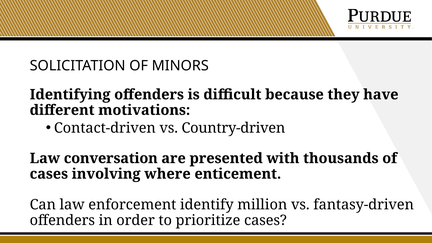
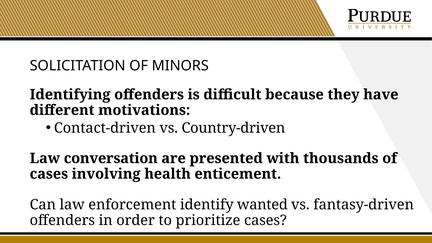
where: where -> health (168, 174)
million: million -> wanted (262, 205)
